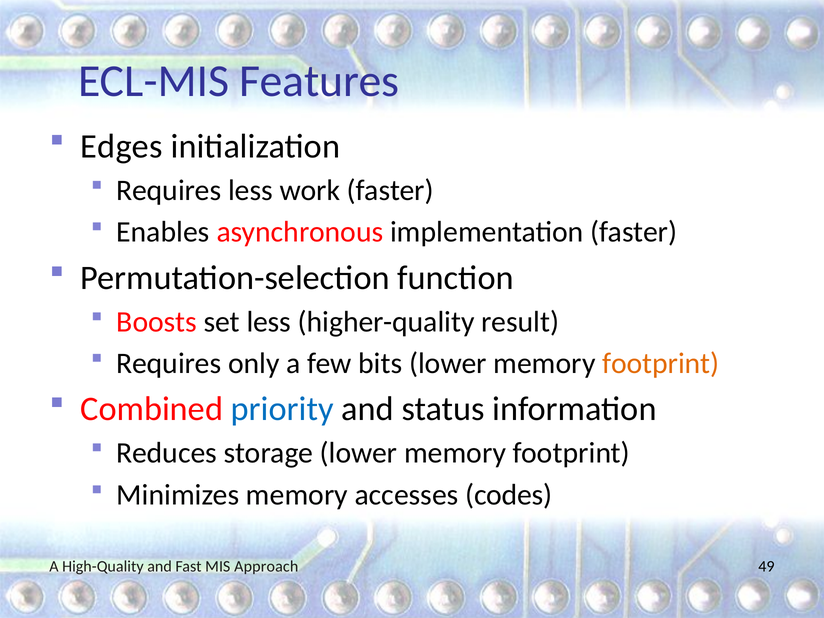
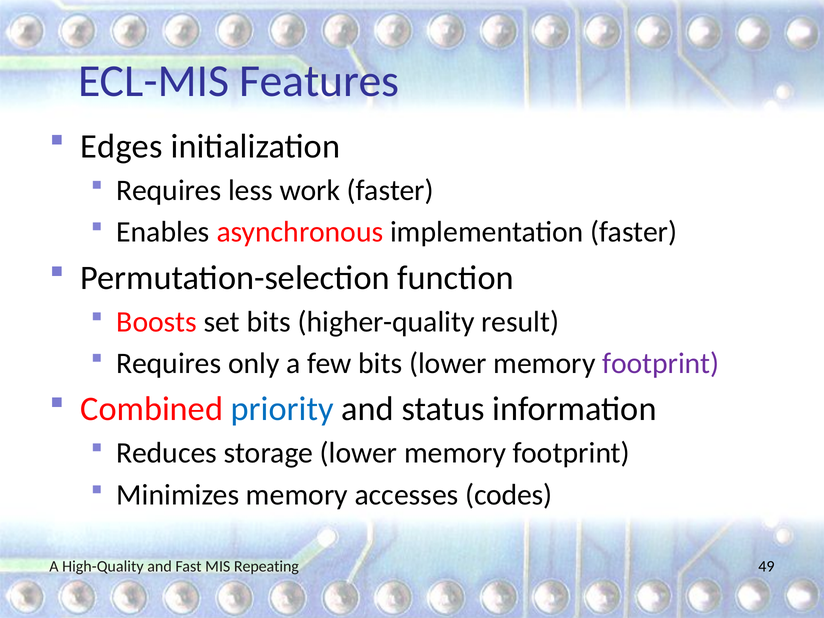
set less: less -> bits (269, 322)
footprint colour: orange -> purple (661, 363)
Approach: Approach -> Repeating (266, 566)
